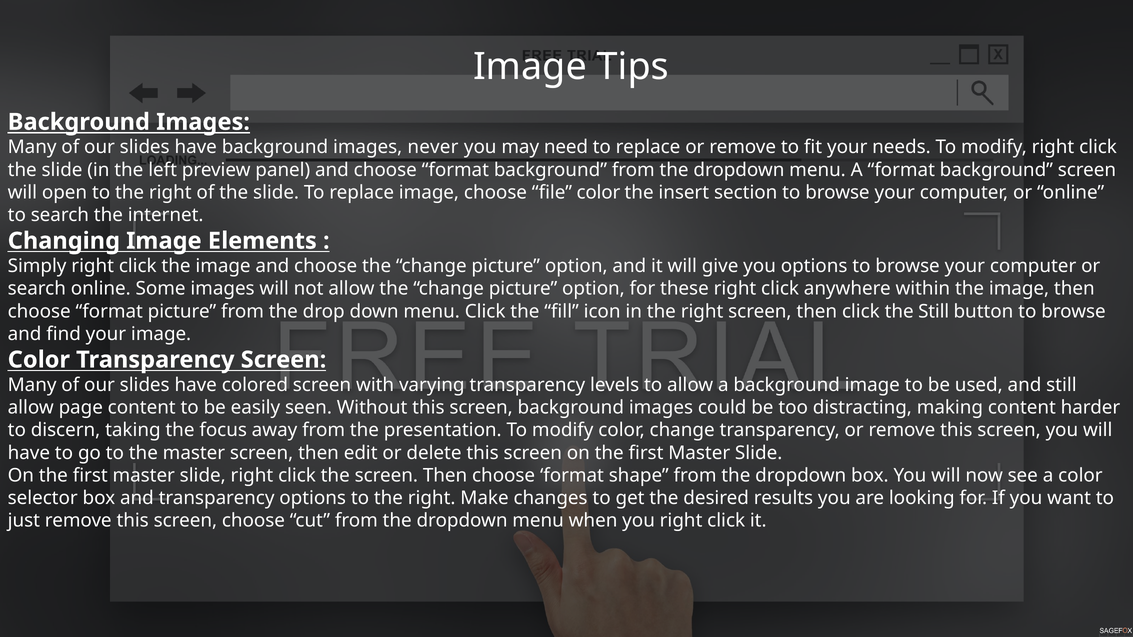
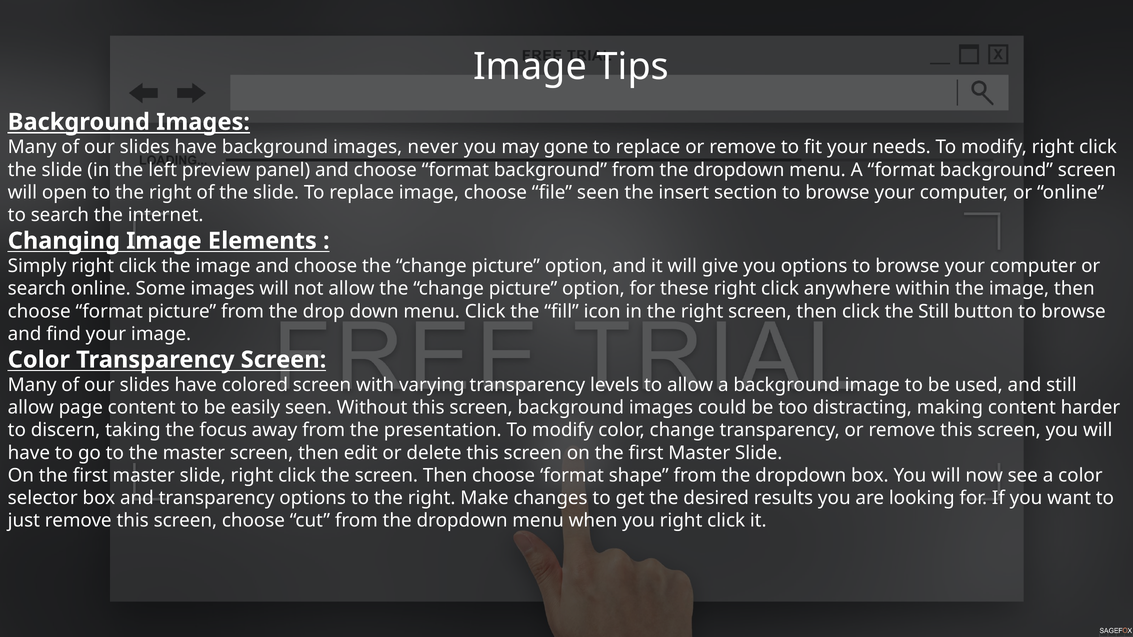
need: need -> gone (566, 147)
file color: color -> seen (598, 193)
